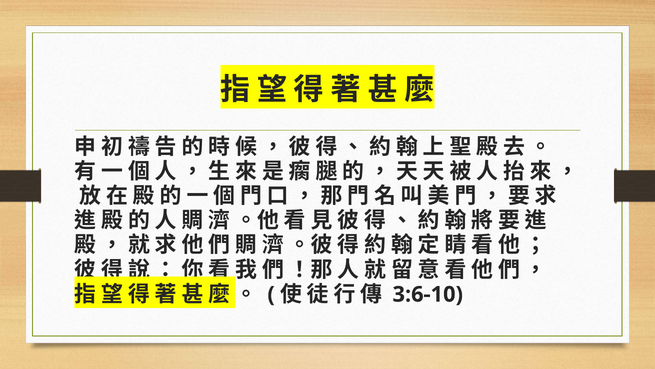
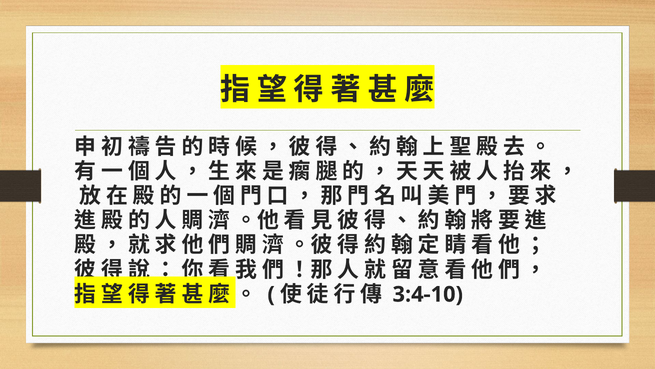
3:6-10: 3:6-10 -> 3:4-10 (428, 294)
